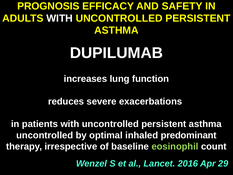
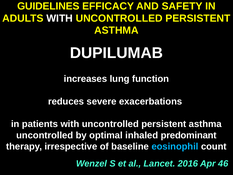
PROGNOSIS: PROGNOSIS -> GUIDELINES (48, 6)
eosinophil colour: light green -> light blue (175, 146)
29: 29 -> 46 (223, 163)
